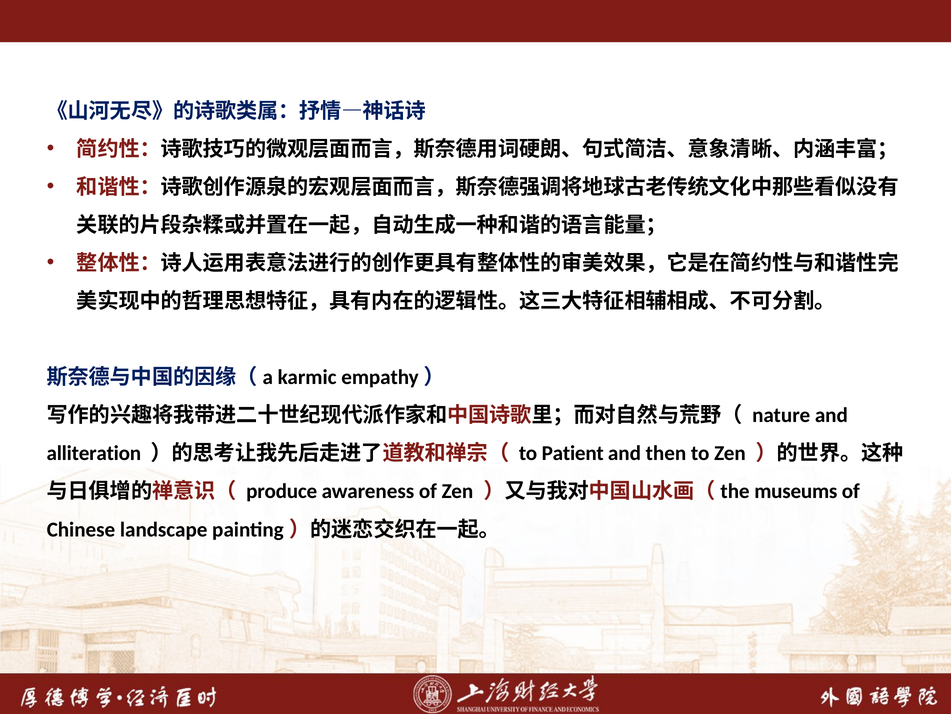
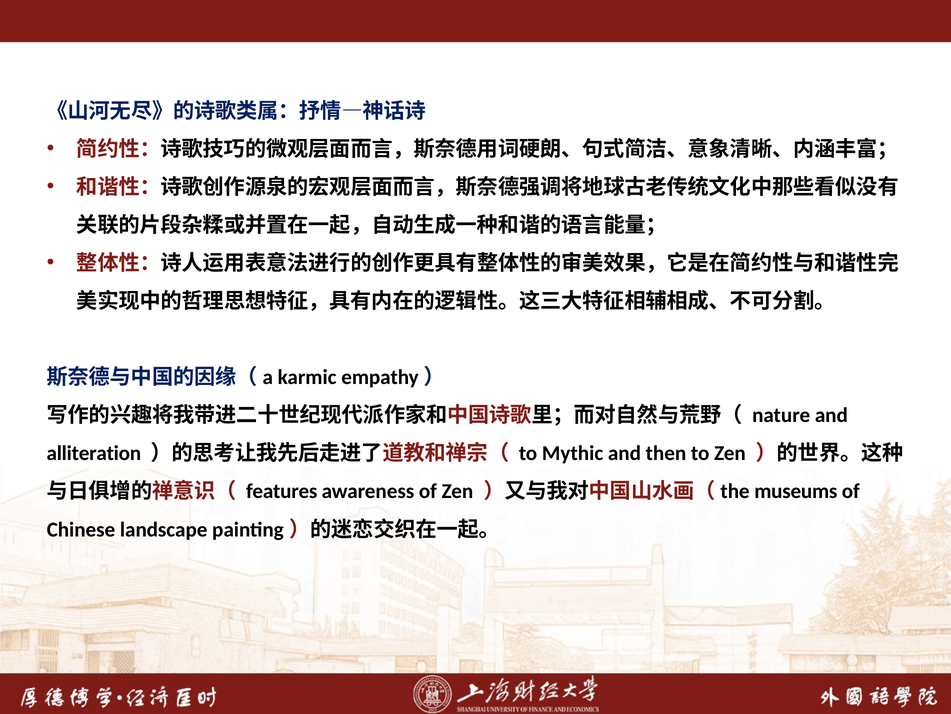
Patient: Patient -> Mythic (573, 453)
produce: produce -> features (282, 491)
